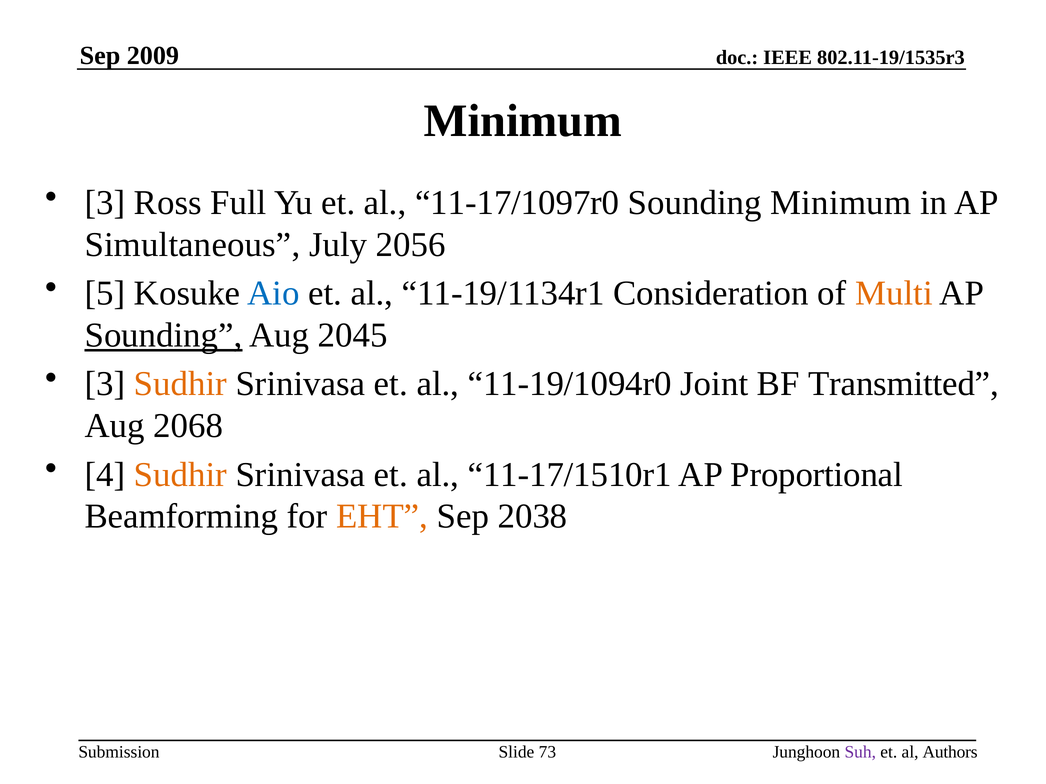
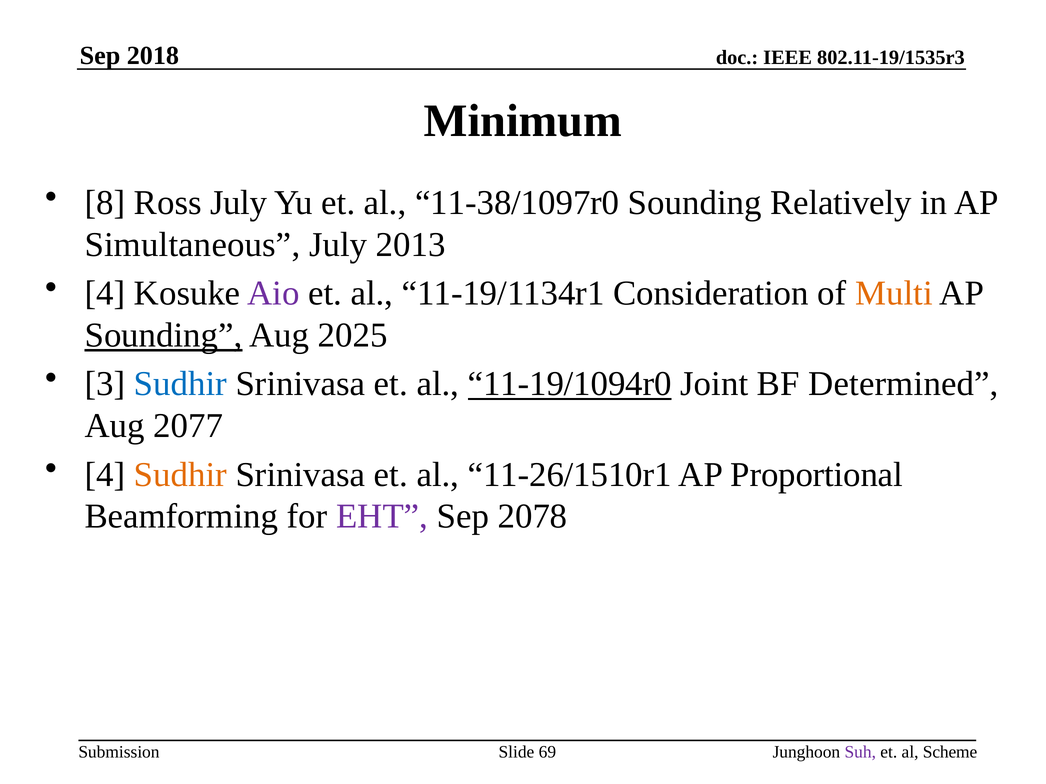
2009: 2009 -> 2018 (153, 56)
3: 3 -> 8 (105, 203)
Ross Full: Full -> July (239, 203)
11-17/1097r0: 11-17/1097r0 -> 11-38/1097r0 (517, 203)
Sounding Minimum: Minimum -> Relatively (841, 203)
2056: 2056 -> 2013 (411, 245)
5: 5 -> 4 (105, 294)
Aio colour: blue -> purple (273, 294)
2045: 2045 -> 2025 (353, 335)
Sudhir colour: orange -> blue (180, 384)
11-19/1094r0 underline: none -> present (570, 384)
Transmitted: Transmitted -> Determined (903, 384)
2068: 2068 -> 2077 (188, 426)
11-17/1510r1: 11-17/1510r1 -> 11-26/1510r1 (570, 475)
EHT colour: orange -> purple (382, 517)
2038: 2038 -> 2078 (533, 517)
73: 73 -> 69 (547, 752)
Authors: Authors -> Scheme (950, 752)
